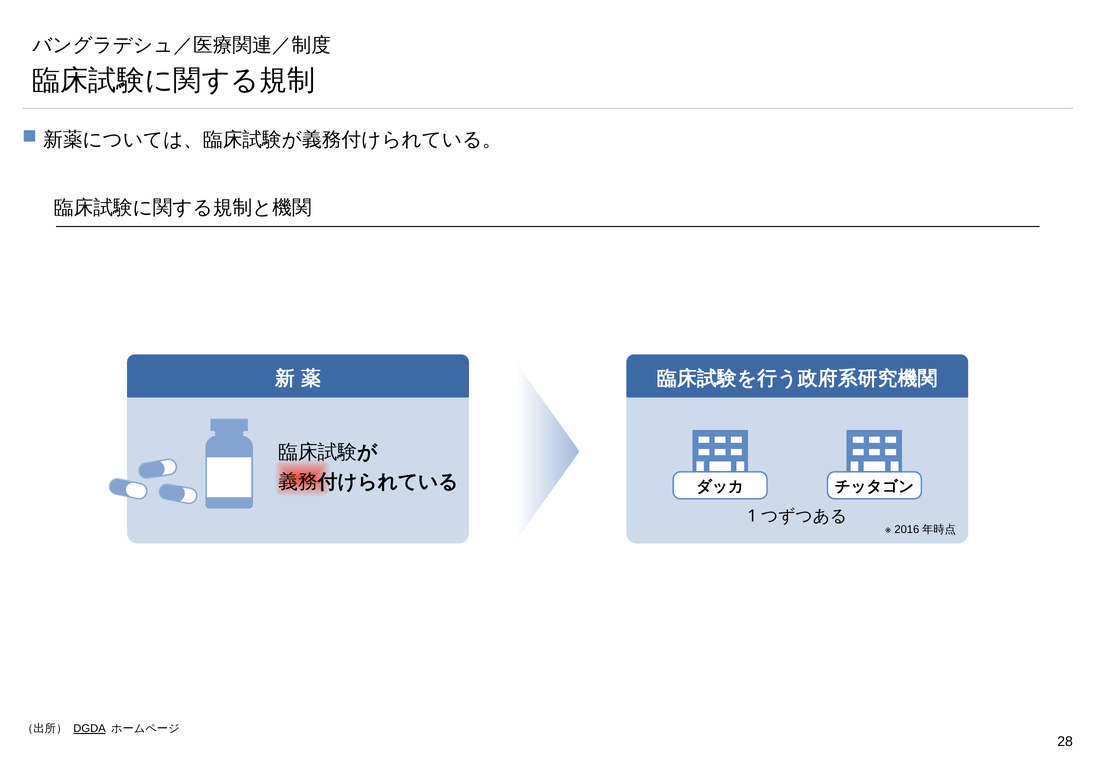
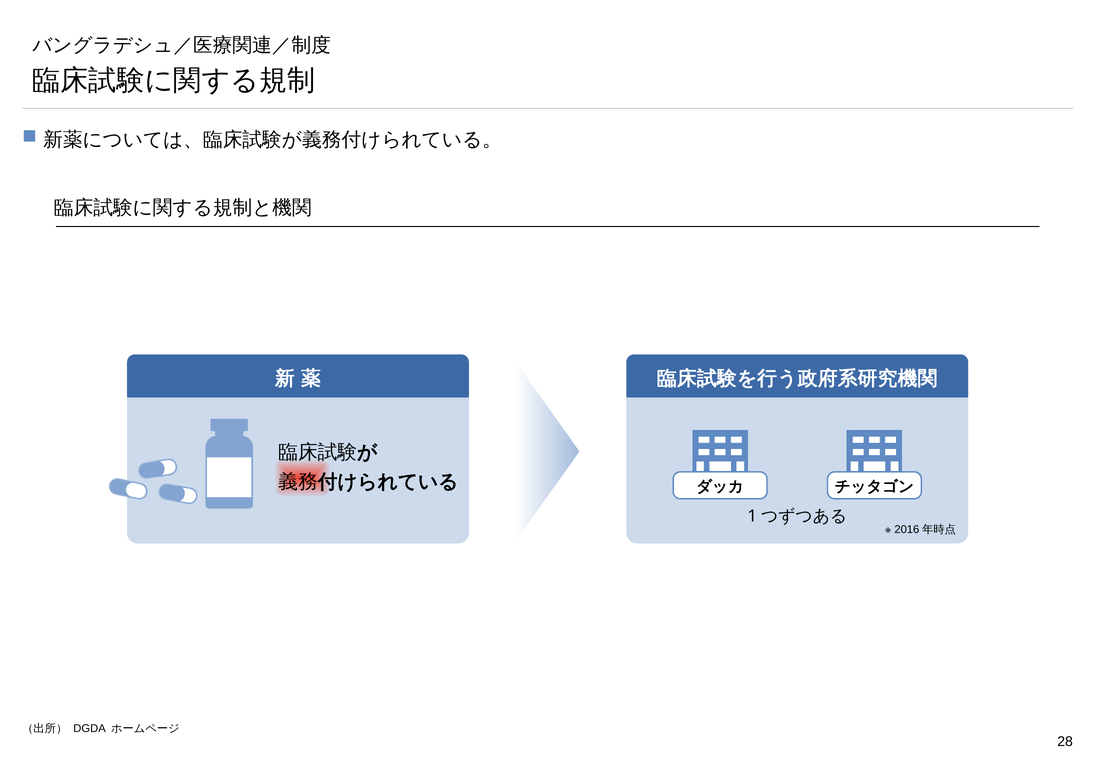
DGDA underline: present -> none (90, 729)
